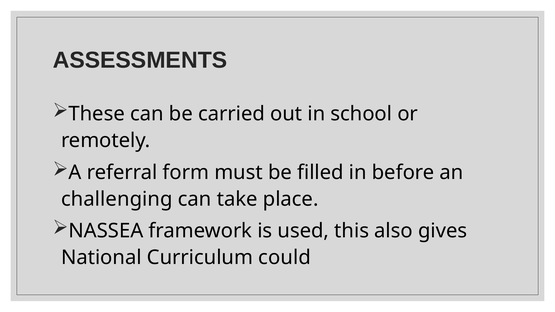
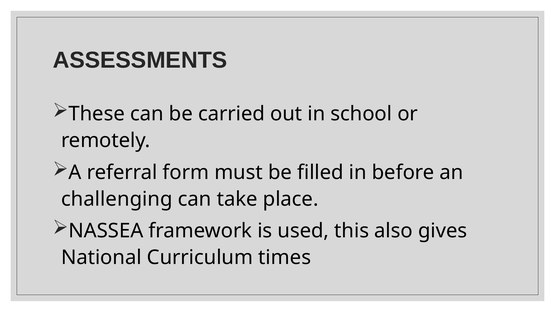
could: could -> times (285, 258)
